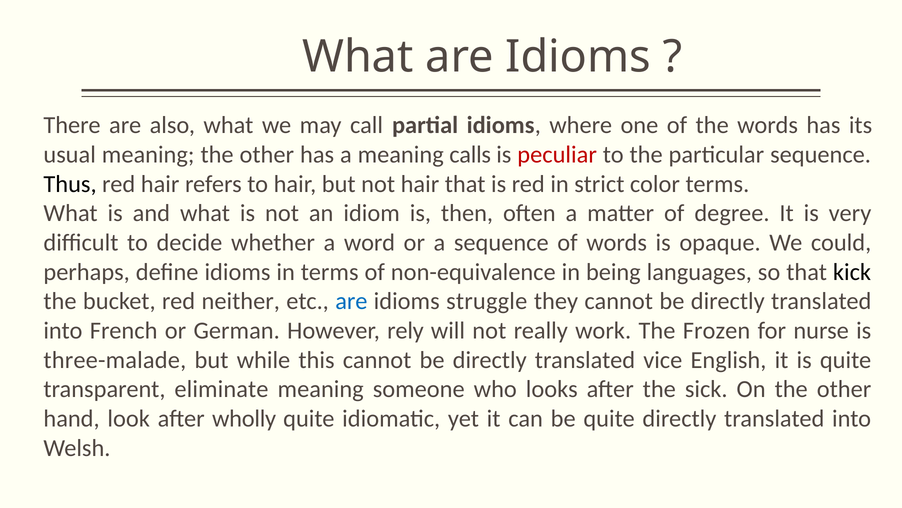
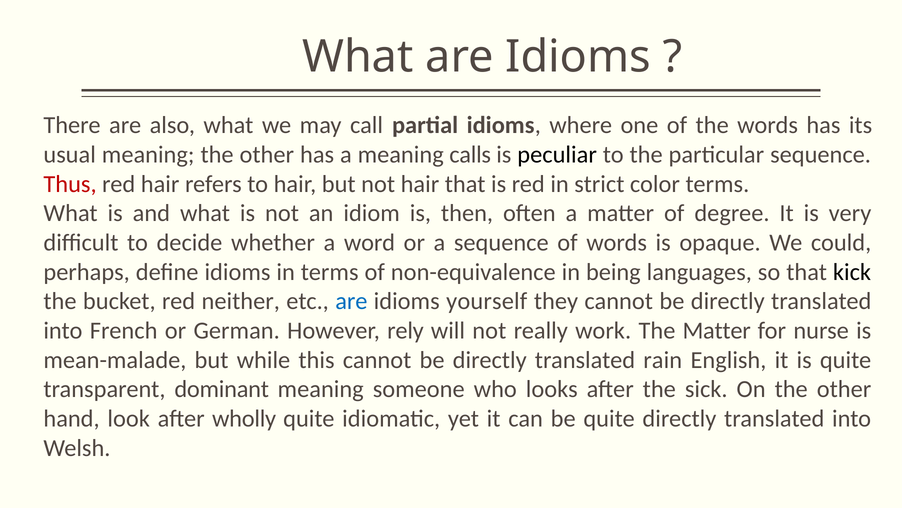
peculiar colour: red -> black (557, 154)
Thus colour: black -> red (70, 184)
struggle: struggle -> yourself (487, 301)
The Frozen: Frozen -> Matter (717, 330)
three-malade: three-malade -> mean-malade (115, 360)
vice: vice -> rain (663, 360)
eliminate: eliminate -> dominant (222, 389)
